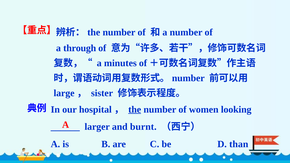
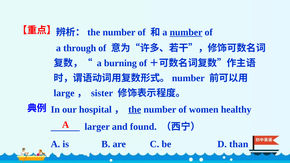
number underline: none -> present (186, 32)
minutes: minutes -> burning (120, 63)
looking: looking -> healthy (236, 110)
burnt: burnt -> found (143, 127)
